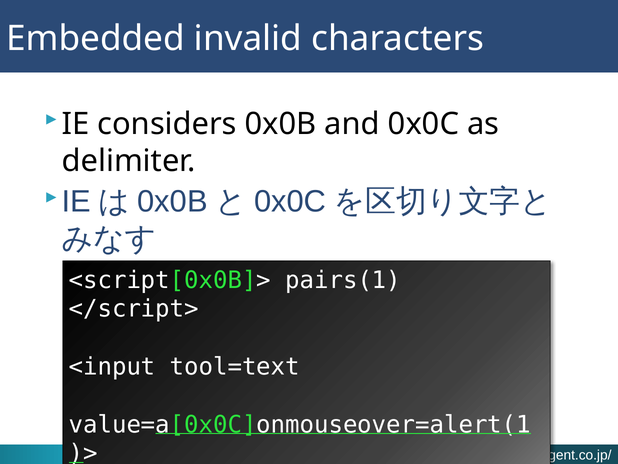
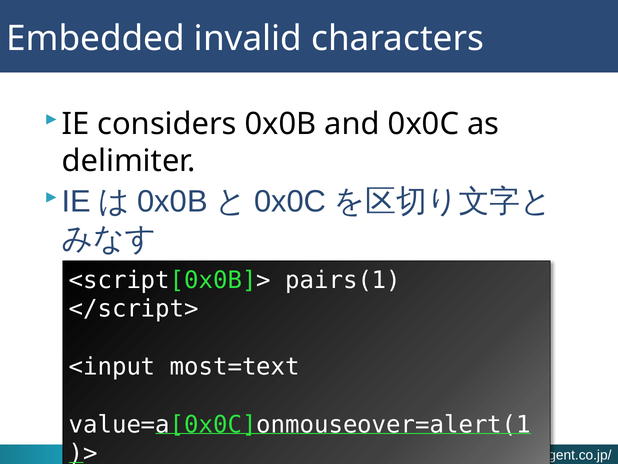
tool=text: tool=text -> most=text (235, 366)
